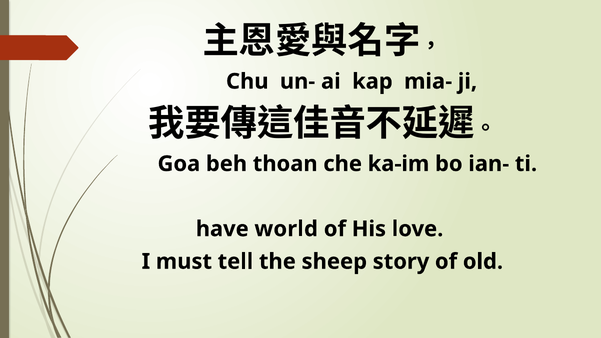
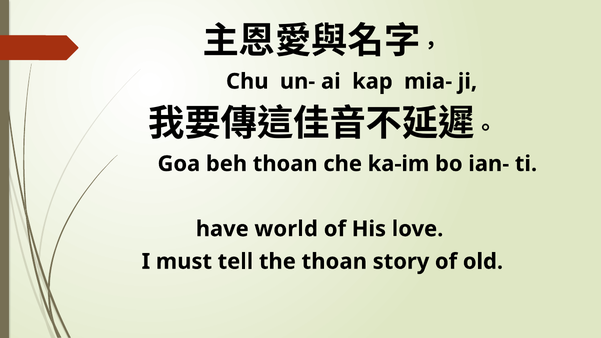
the sheep: sheep -> thoan (334, 262)
